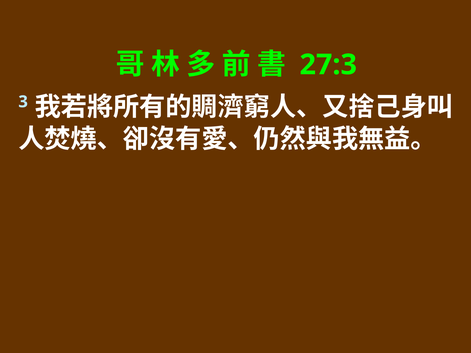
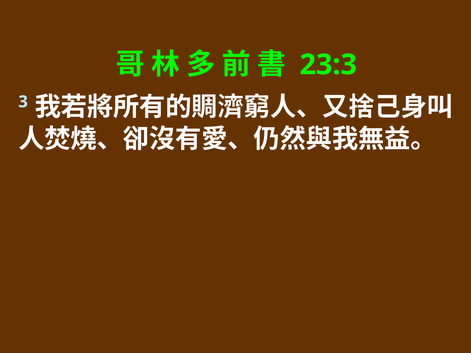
27:3: 27:3 -> 23:3 (328, 65)
